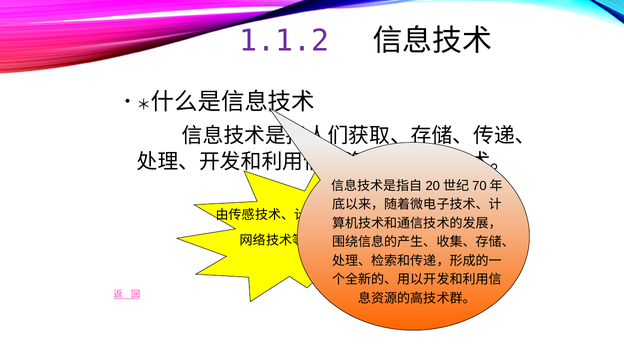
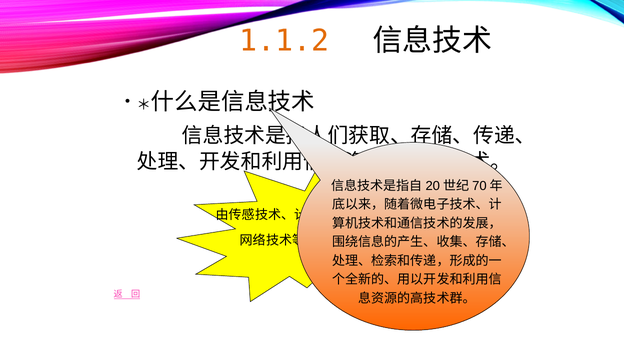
1.1.2 colour: purple -> orange (284, 41)
